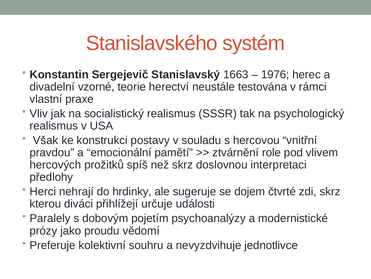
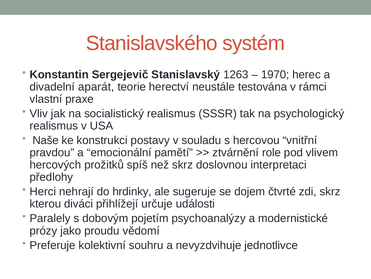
1663: 1663 -> 1263 (236, 74)
1976: 1976 -> 1970 (275, 74)
vzorné: vzorné -> aparát (96, 87)
Však: Však -> Naše (46, 140)
